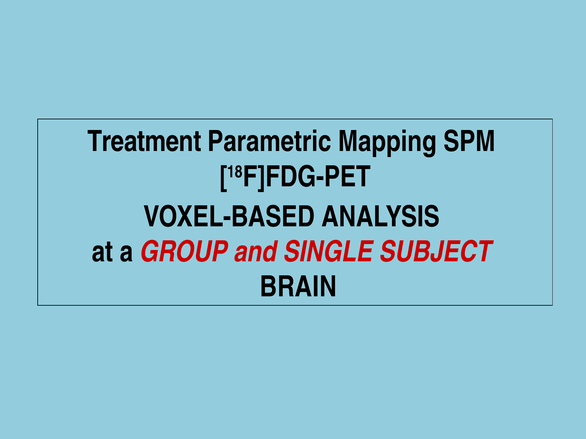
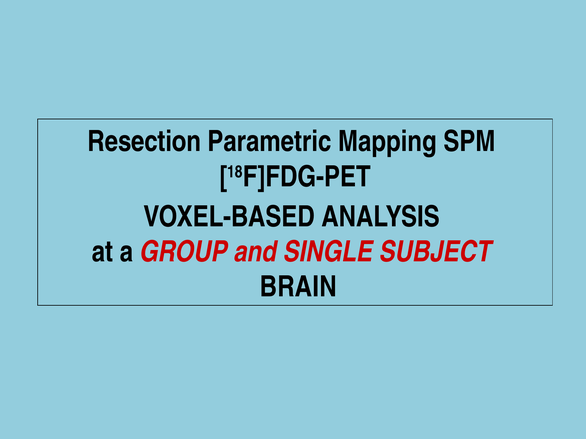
Treatment: Treatment -> Resection (144, 142)
